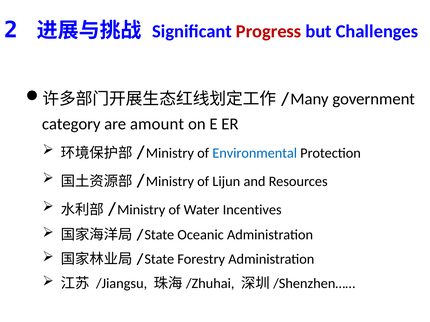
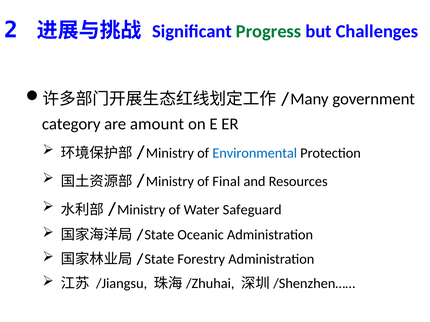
Progress colour: red -> green (269, 32)
Lijun: Lijun -> Final (226, 182)
Incentives: Incentives -> Safeguard (252, 210)
